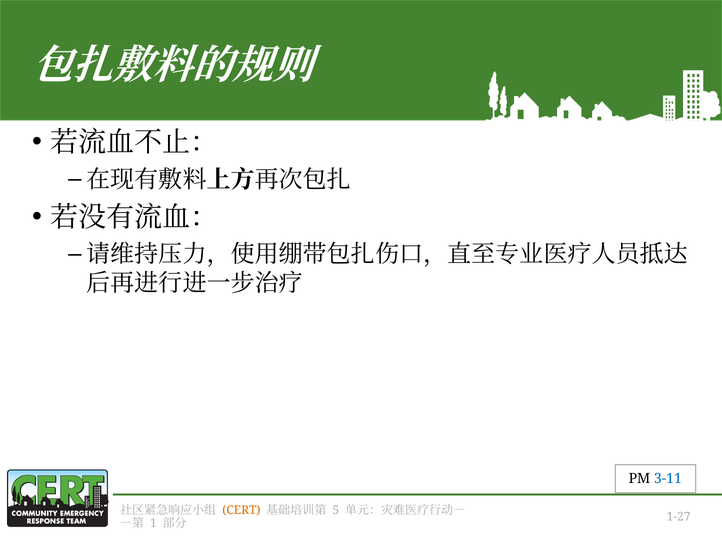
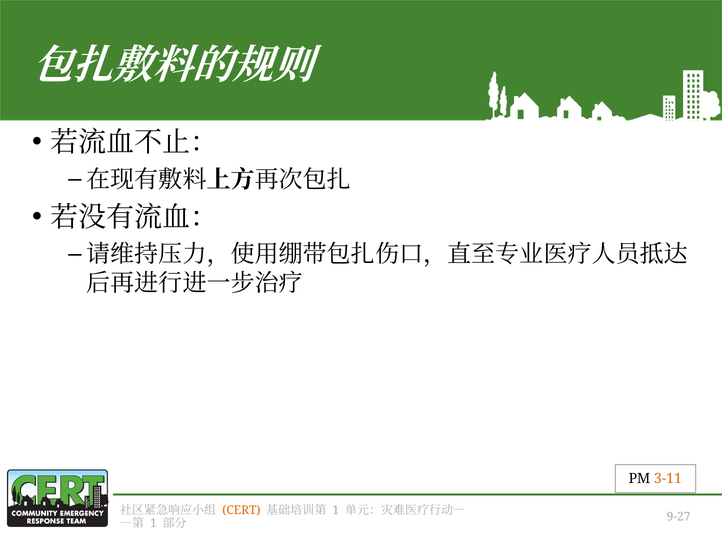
3-11 colour: blue -> orange (668, 478)
5: 5 -> 1 (336, 510)
1-27: 1-27 -> 9-27 (679, 516)
